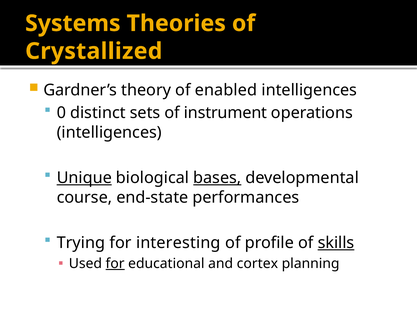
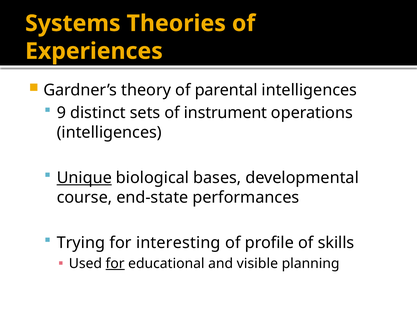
Crystallized: Crystallized -> Experiences (94, 51)
enabled: enabled -> parental (226, 90)
0: 0 -> 9 (61, 113)
bases underline: present -> none (217, 178)
skills underline: present -> none (336, 243)
cortex: cortex -> visible (257, 263)
